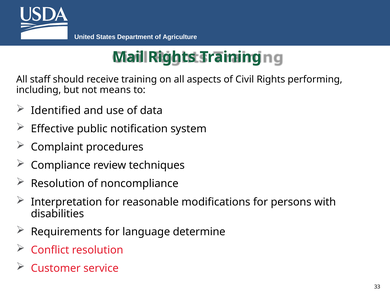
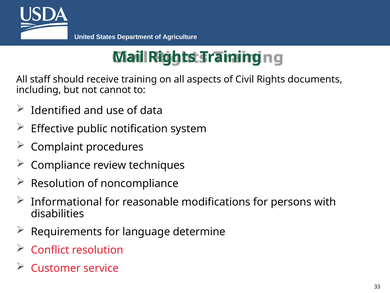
performing: performing -> documents (315, 79)
means: means -> cannot (115, 90)
Interpretation: Interpretation -> Informational (66, 202)
